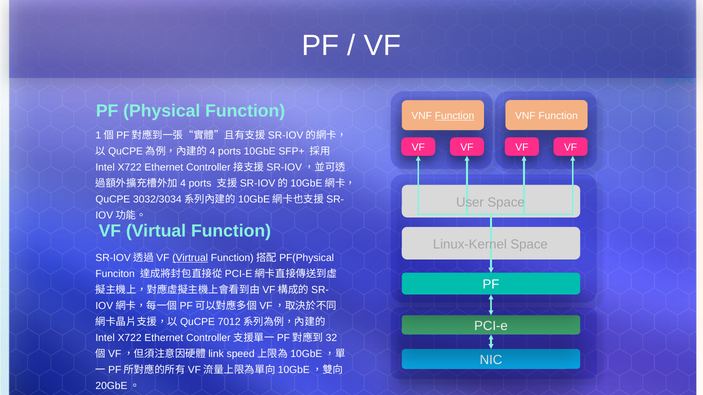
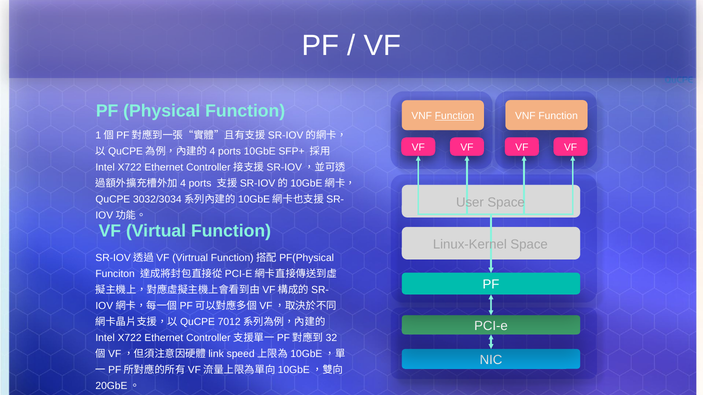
Virtrual underline: present -> none (190, 258)
